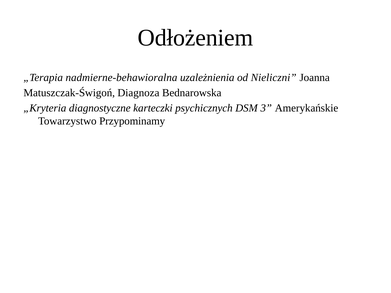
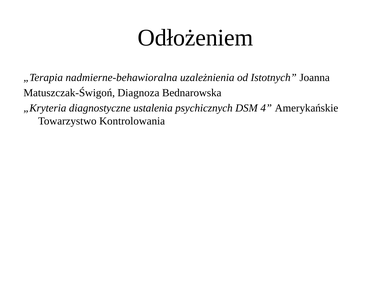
Nieliczni: Nieliczni -> Istotnych (274, 78)
karteczki: karteczki -> ustalenia (153, 108)
3: 3 -> 4 (266, 108)
Przypominamy: Przypominamy -> Kontrolowania (132, 121)
